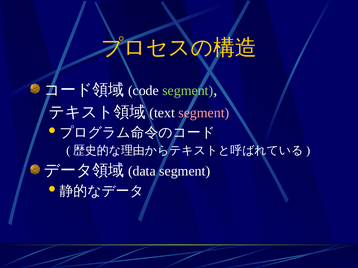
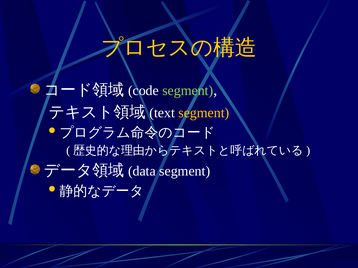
segment colour: pink -> yellow (204, 113)
